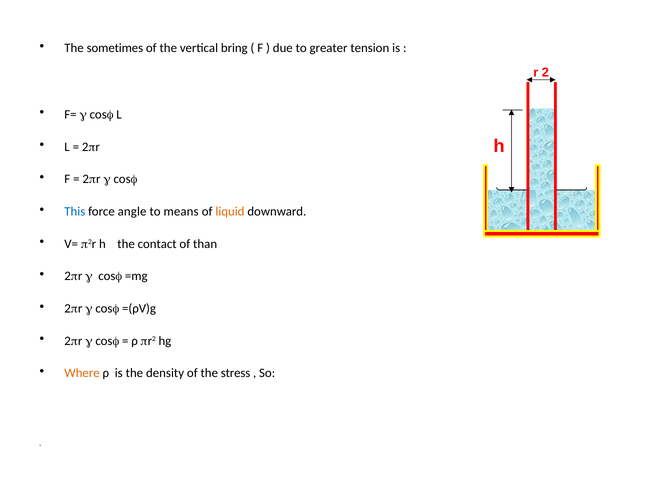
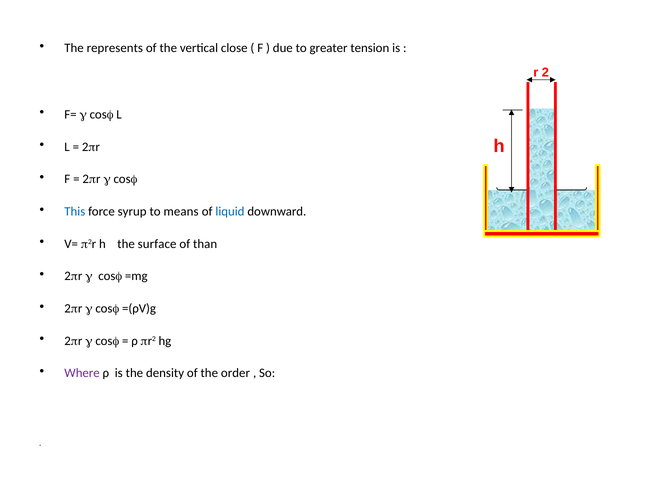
sometimes: sometimes -> represents (115, 48)
bring: bring -> close (234, 48)
angle: angle -> syrup (132, 212)
liquid colour: orange -> blue (230, 212)
contact: contact -> surface (157, 244)
Where colour: orange -> purple (82, 373)
stress: stress -> order (235, 373)
